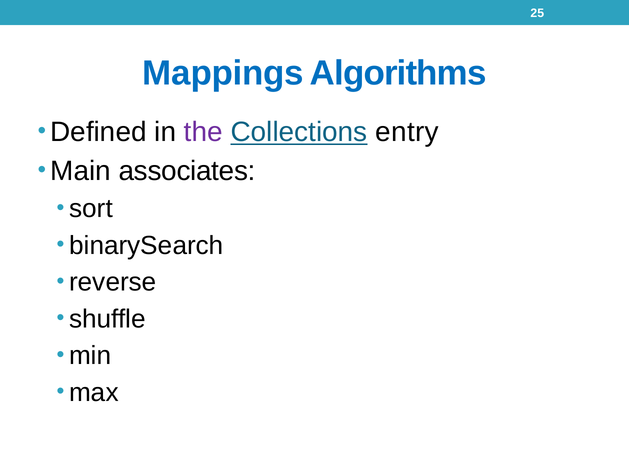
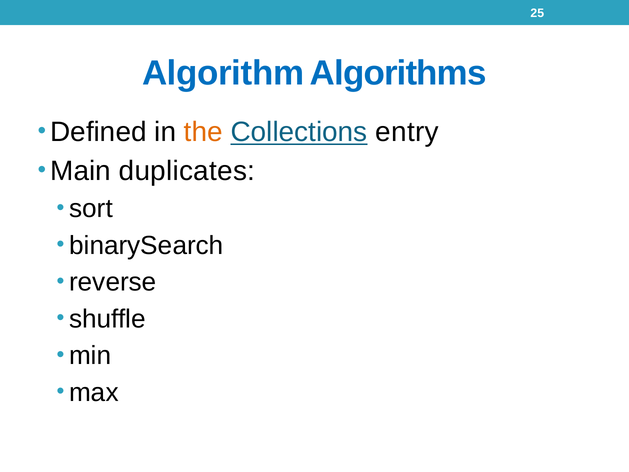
Mappings: Mappings -> Algorithm (223, 73)
the colour: purple -> orange (203, 132)
associates: associates -> duplicates (187, 171)
